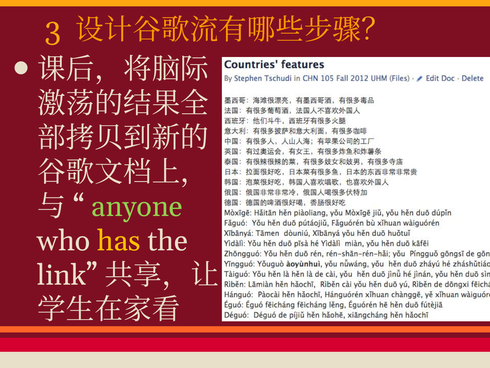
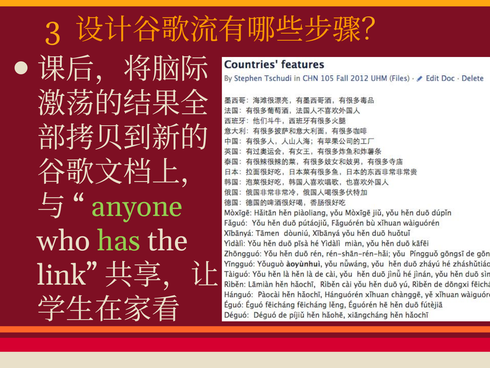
has colour: yellow -> light green (119, 241)
